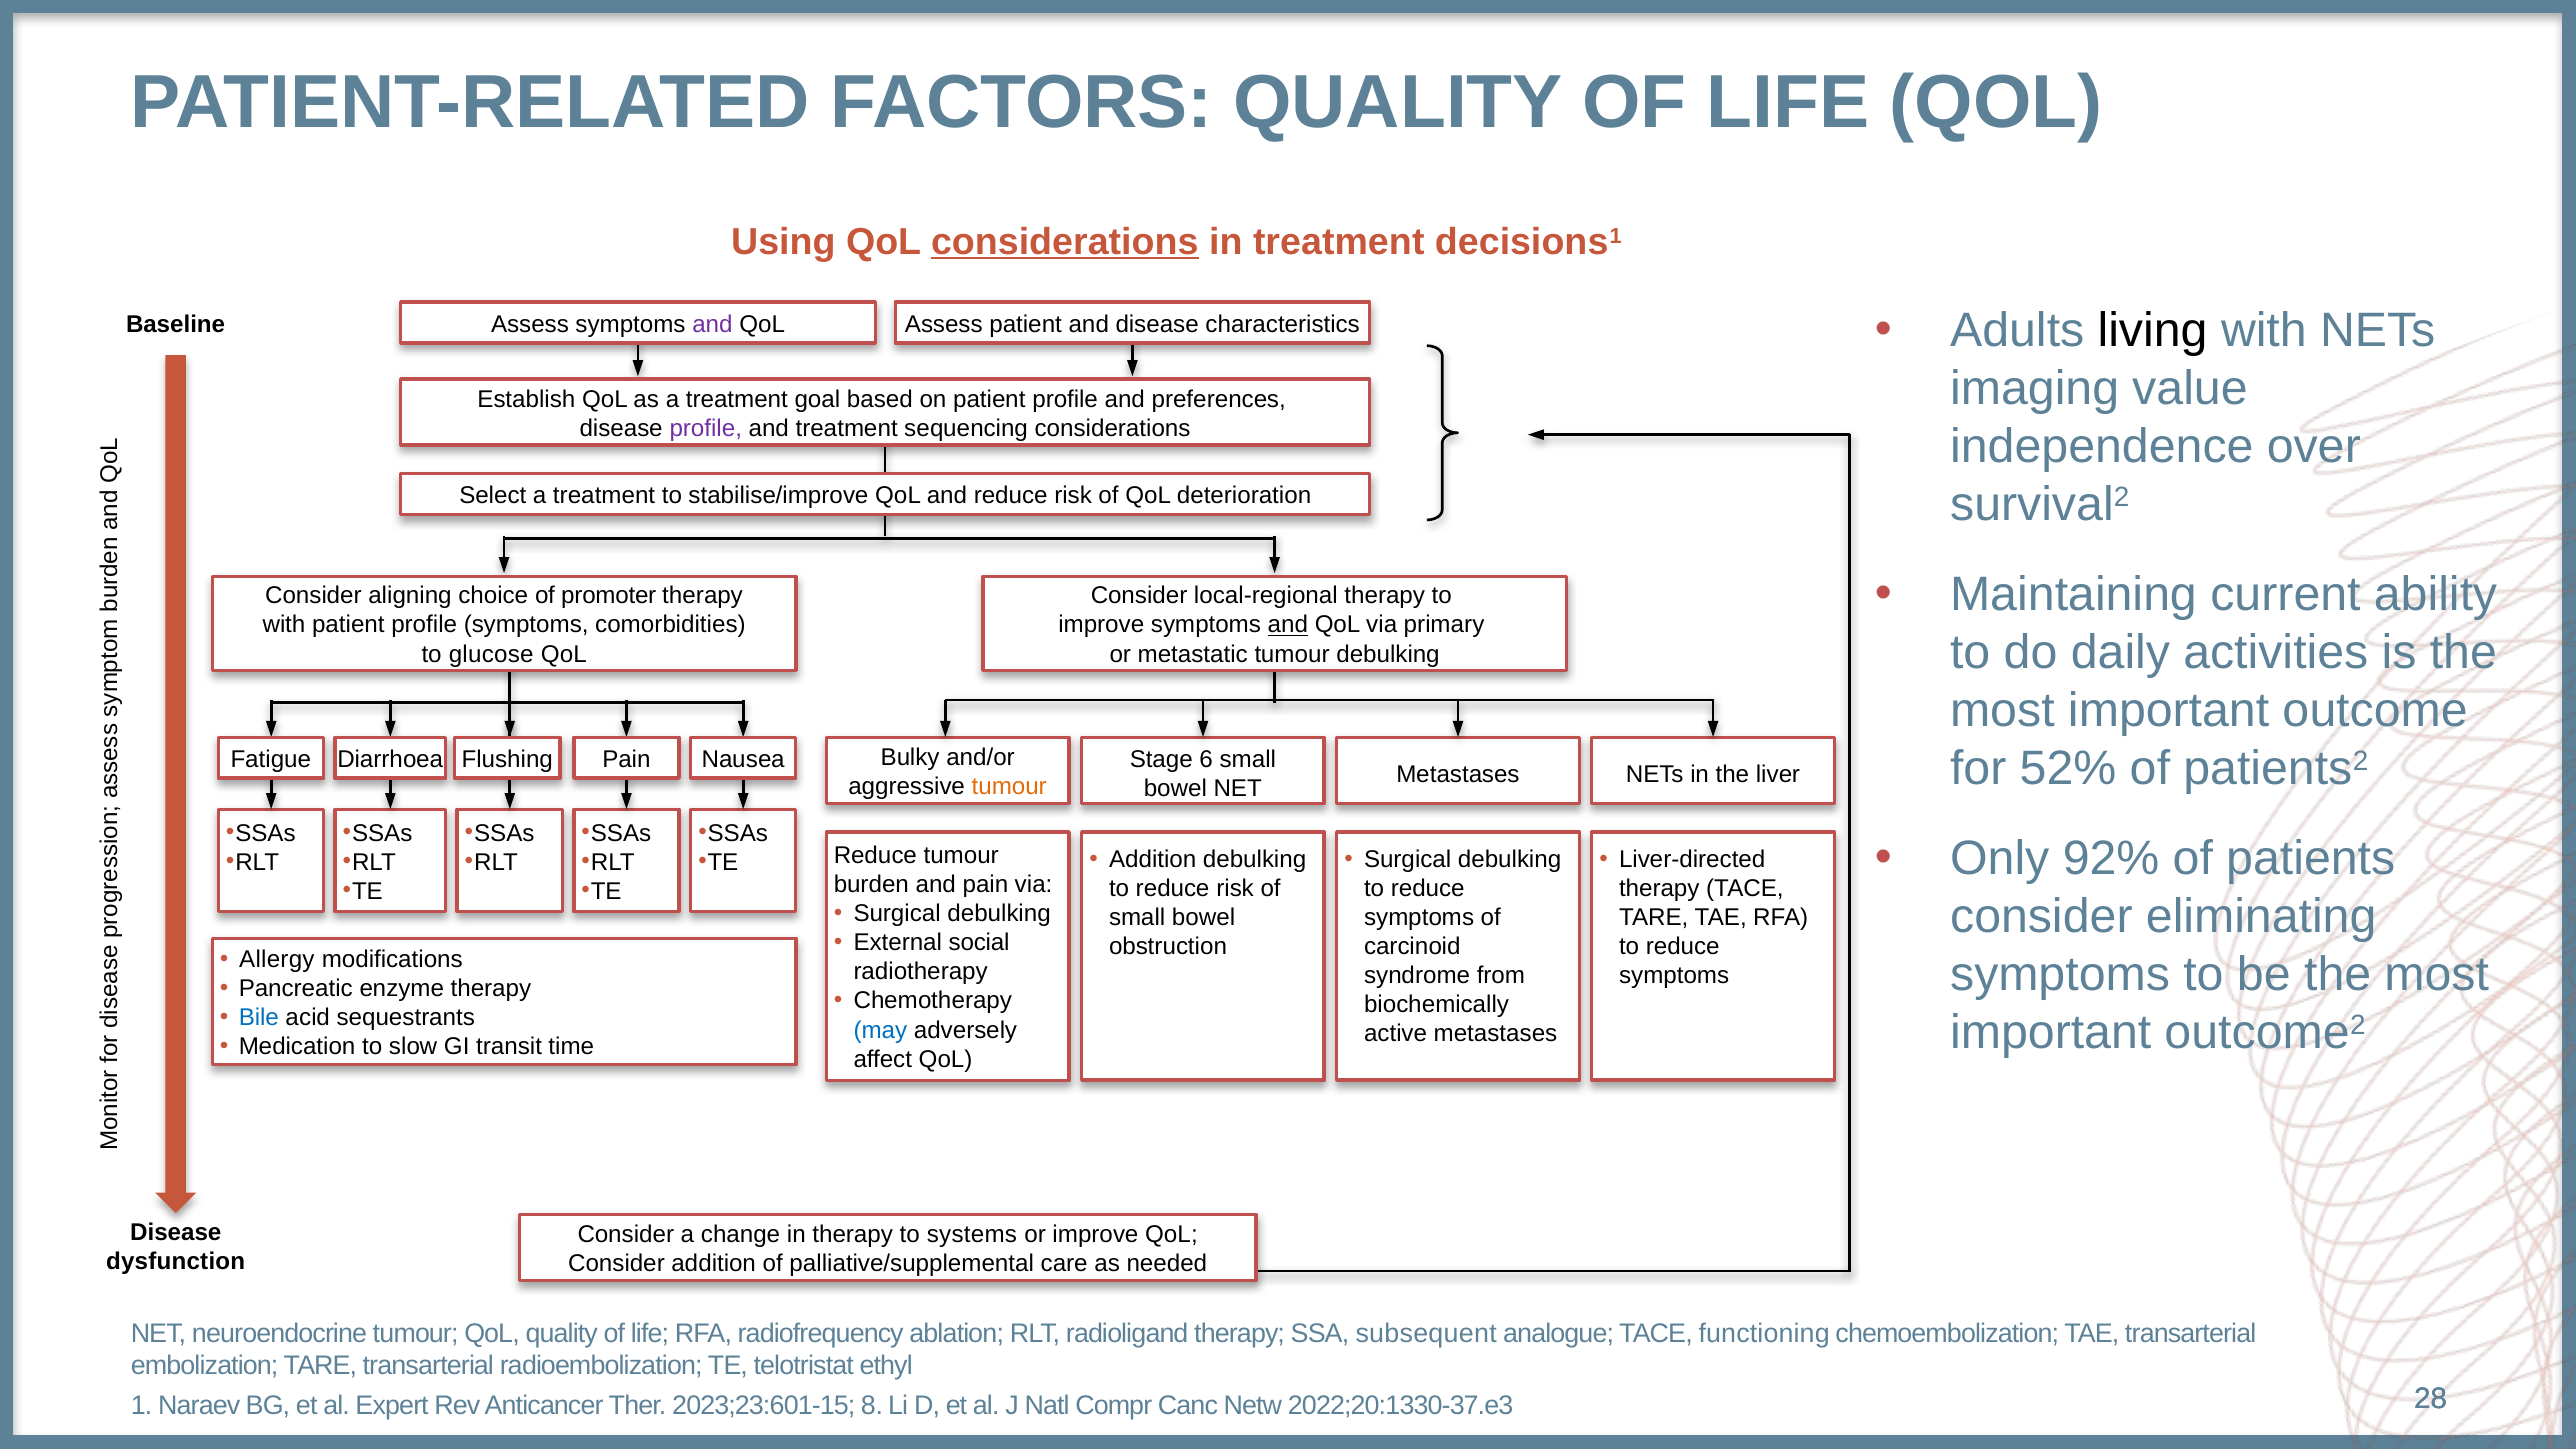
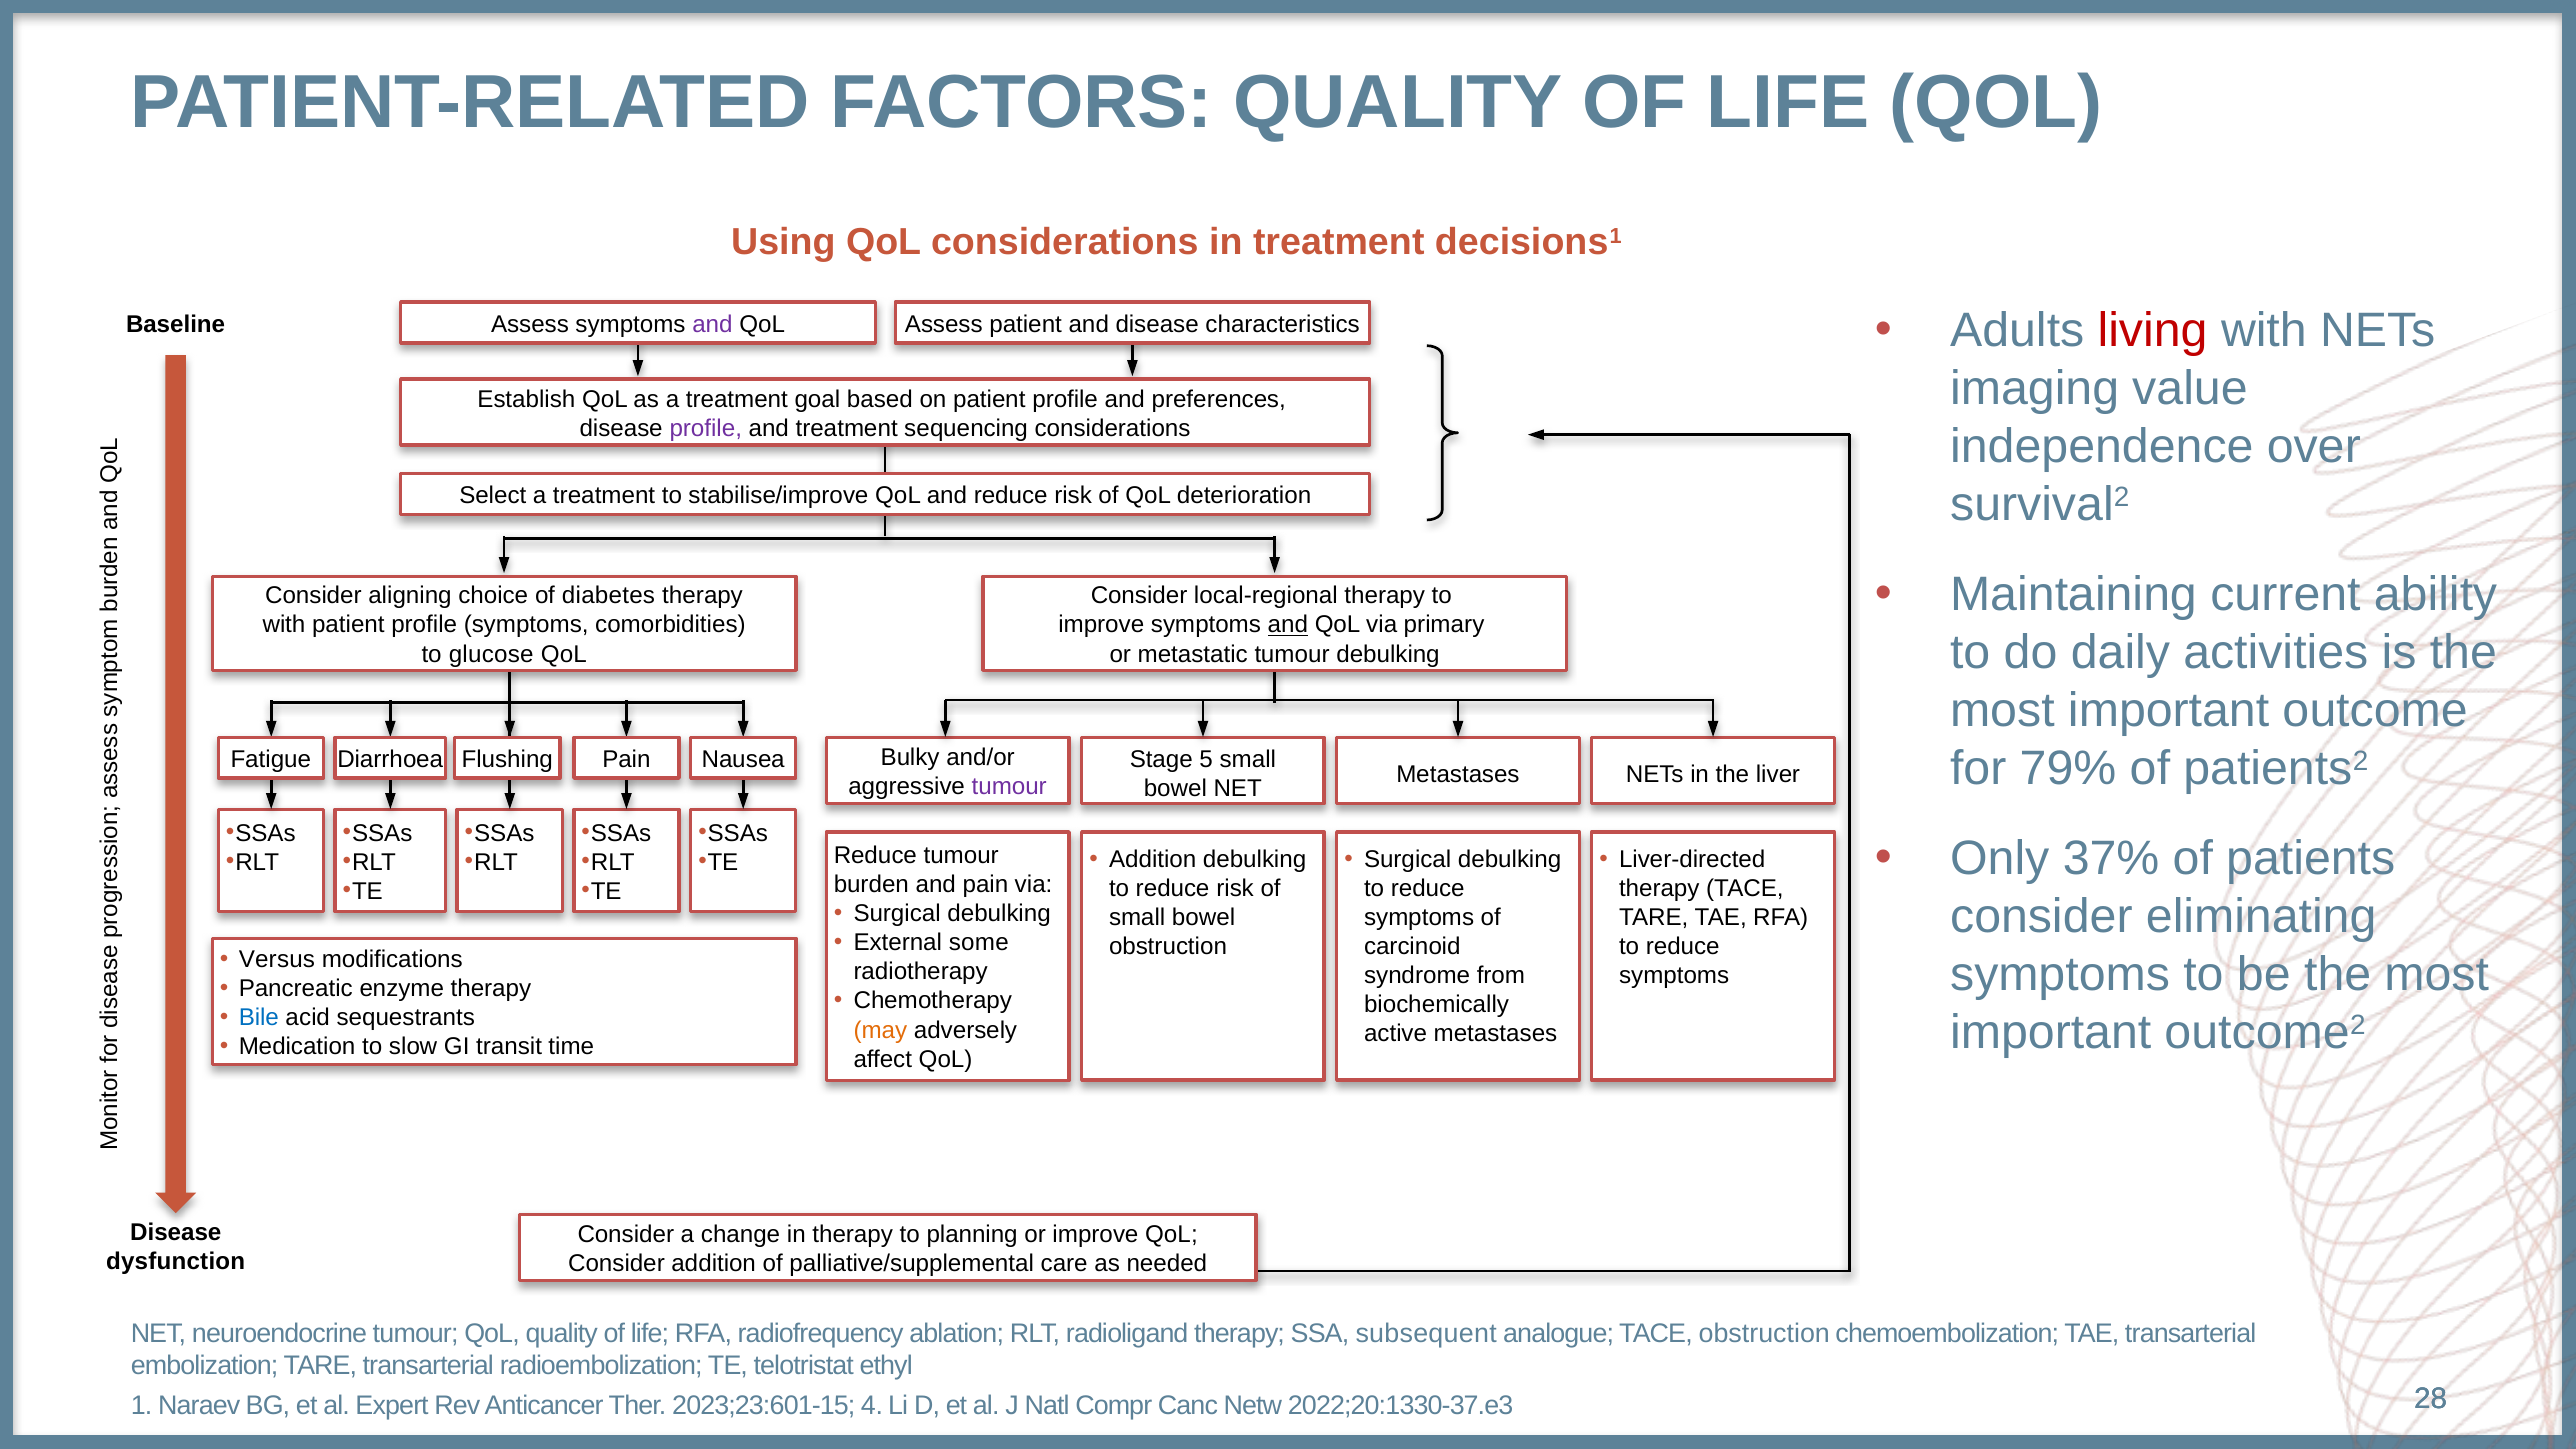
considerations underline: present -> none (1065, 242)
living colour: black -> red (2153, 331)
promoter: promoter -> diabetes (609, 596)
52%: 52% -> 79% (2068, 769)
6: 6 -> 5 (1206, 759)
tumour colour: orange -> purple (1009, 787)
92%: 92% -> 37% (2111, 859)
social: social -> some (979, 943)
Allergy: Allergy -> Versus (277, 959)
may colour: blue -> orange (880, 1030)
systems: systems -> planning (972, 1234)
TACE functioning: functioning -> obstruction (1764, 1333)
8: 8 -> 4 (872, 1406)
